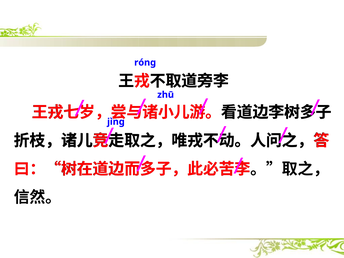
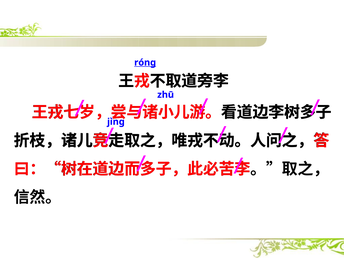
rónɡ underline: none -> present (145, 63)
